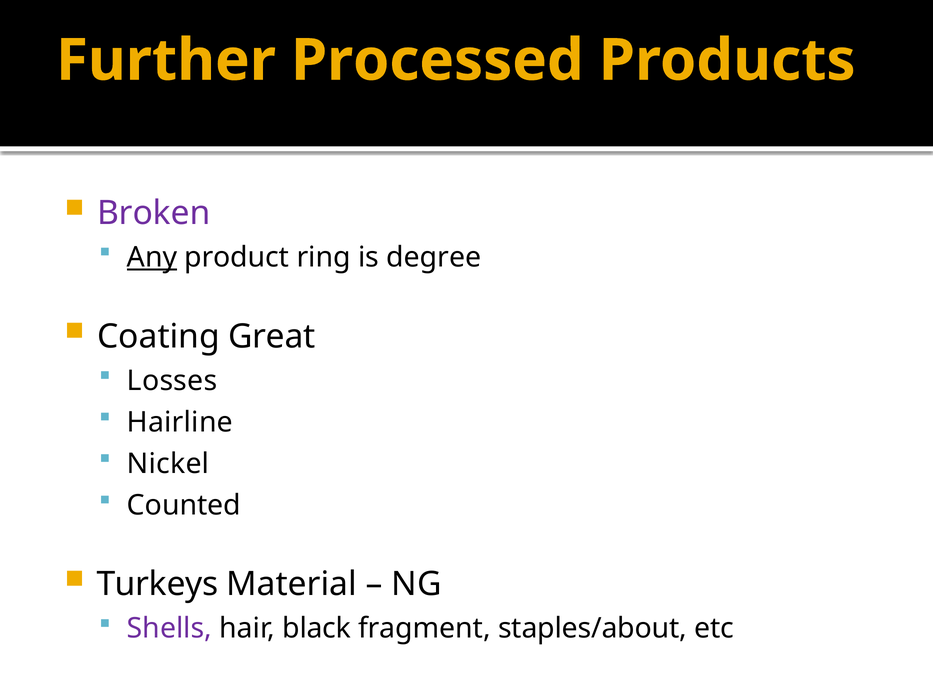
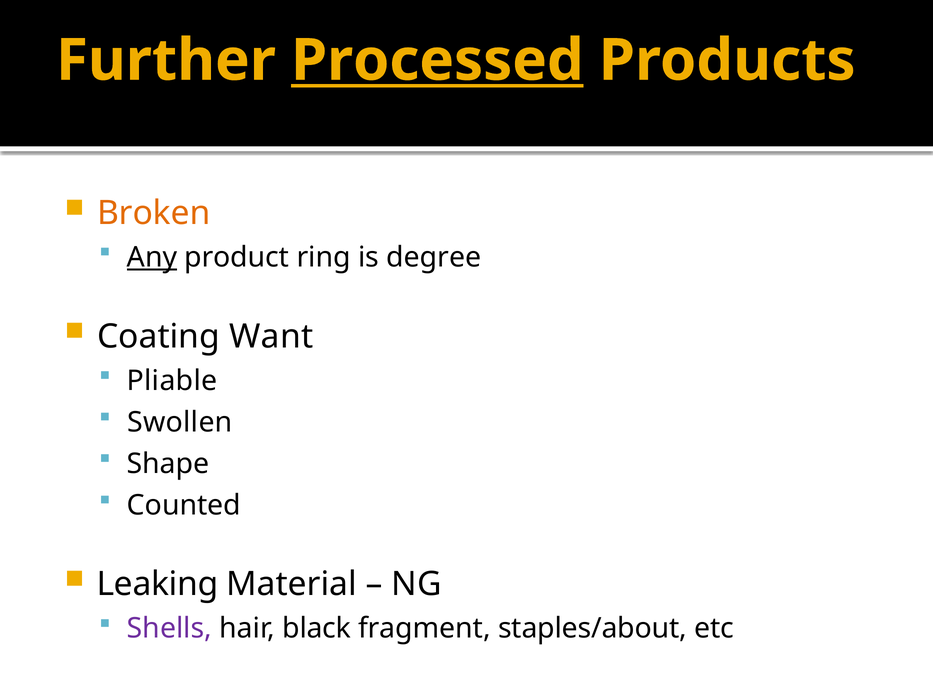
Processed underline: none -> present (437, 60)
Broken colour: purple -> orange (154, 213)
Great: Great -> Want (271, 336)
Losses: Losses -> Pliable (172, 381)
Hairline: Hairline -> Swollen (180, 422)
Nickel: Nickel -> Shape (168, 464)
Turkeys: Turkeys -> Leaking (157, 584)
